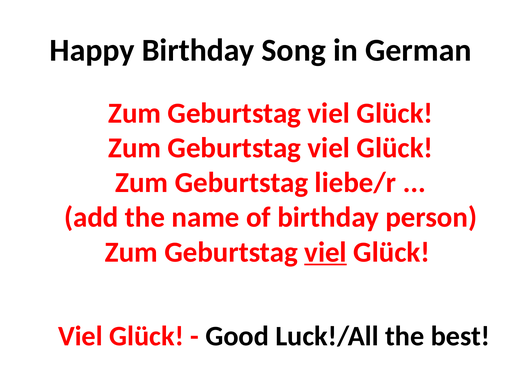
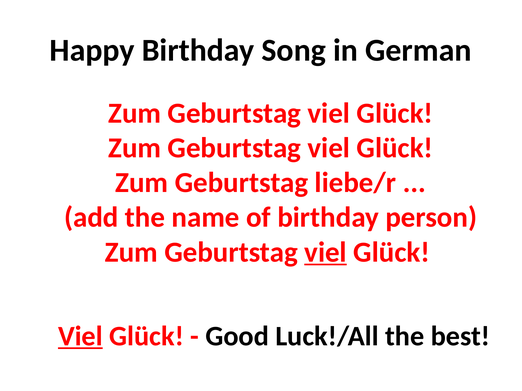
Viel underline: none -> present (80, 337)
